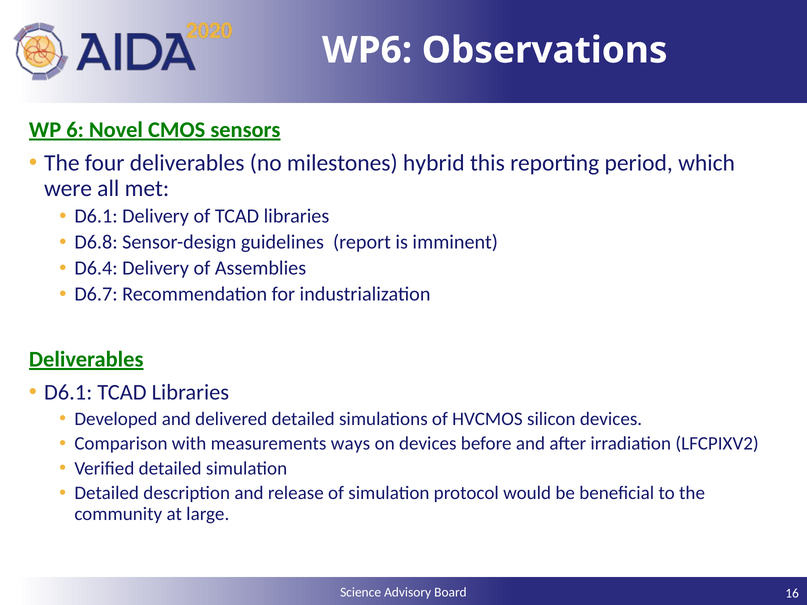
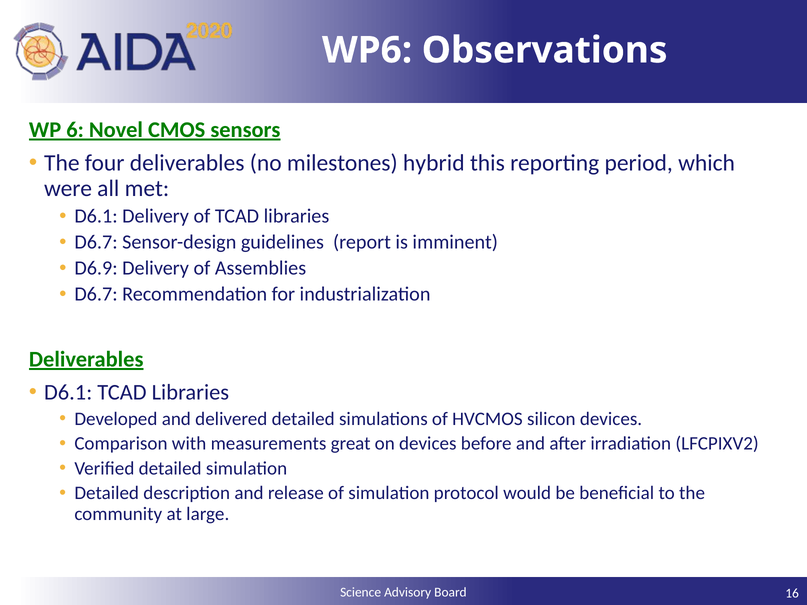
D6.8: D6.8 -> D6.7 (96, 242)
D6.4: D6.4 -> D6.9 (96, 268)
ways: ways -> great (351, 444)
